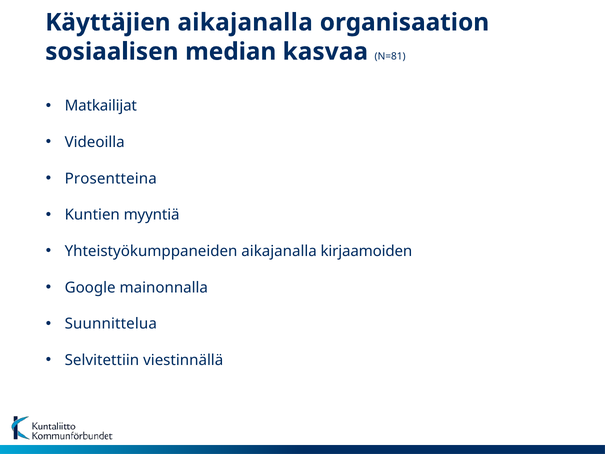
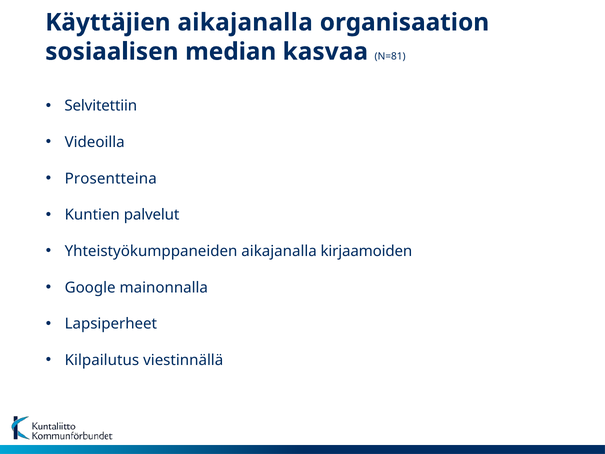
Matkailijat: Matkailijat -> Selvitettiin (101, 106)
myyntiä: myyntiä -> palvelut (152, 215)
Suunnittelua: Suunnittelua -> Lapsiperheet (111, 324)
Selvitettiin: Selvitettiin -> Kilpailutus (102, 360)
